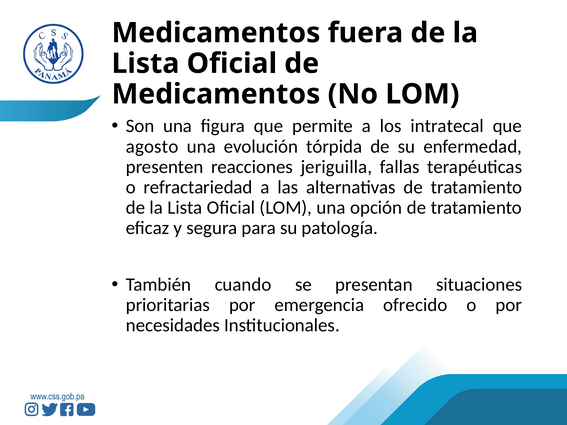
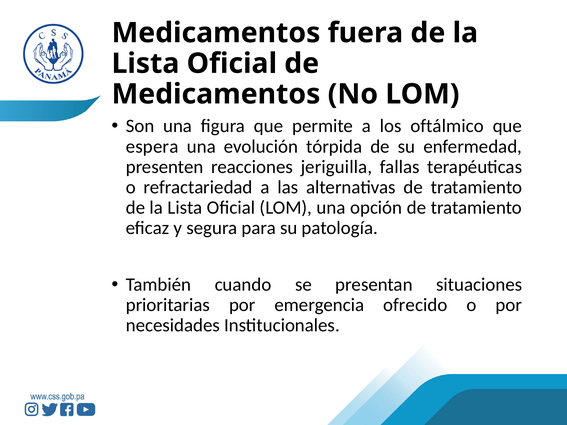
intratecal: intratecal -> oftálmico (447, 126)
agosto: agosto -> espera (152, 147)
